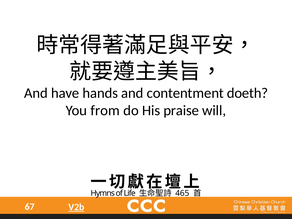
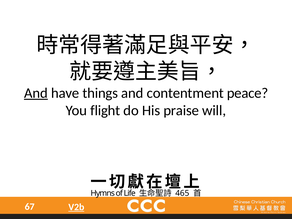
And underline: none -> present (36, 93)
hands: hands -> things (100, 93)
doeth: doeth -> peace (248, 93)
from: from -> flight (105, 111)
